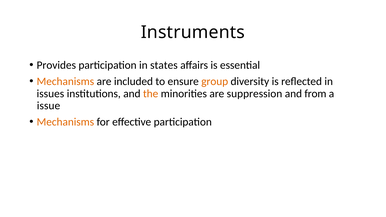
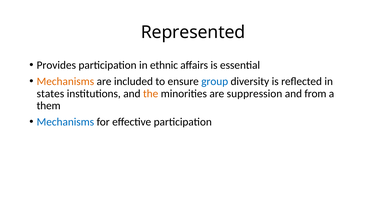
Instruments: Instruments -> Represented (193, 32)
states: states -> ethnic (164, 65)
group colour: orange -> blue (215, 81)
issues: issues -> states (50, 94)
issue: issue -> them (49, 106)
Mechanisms colour: orange -> blue (65, 122)
